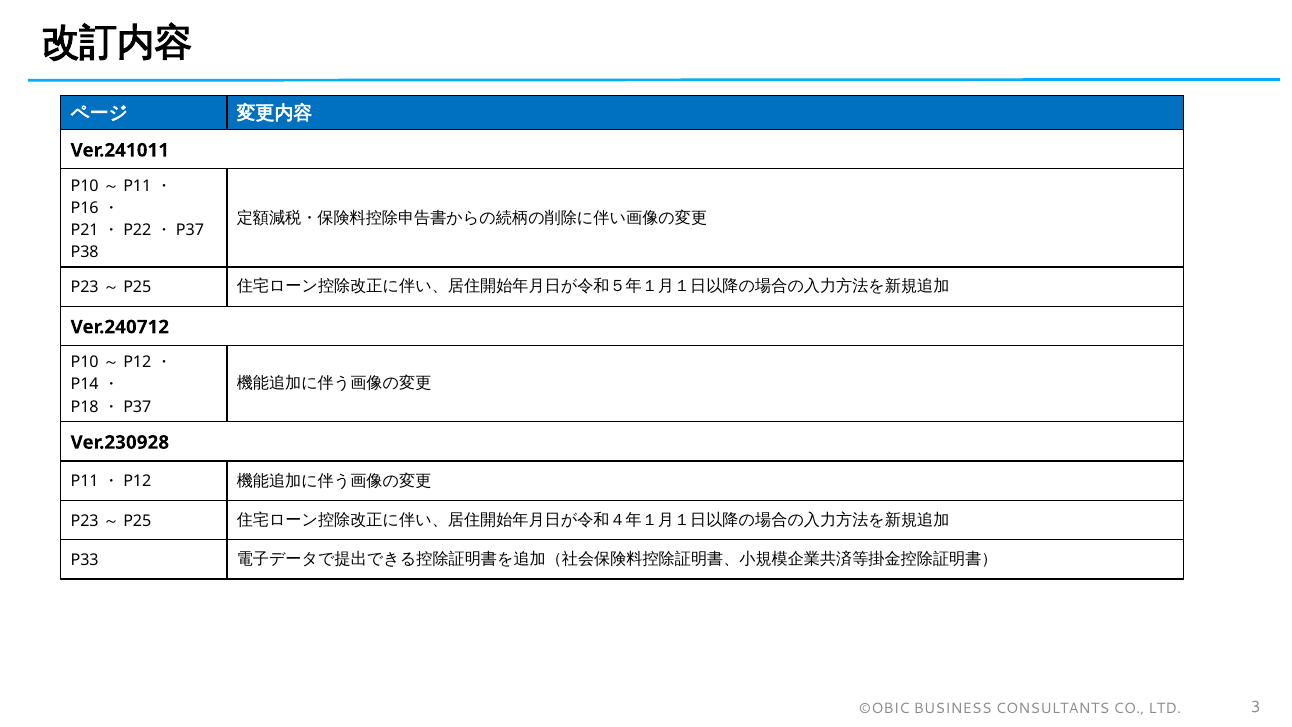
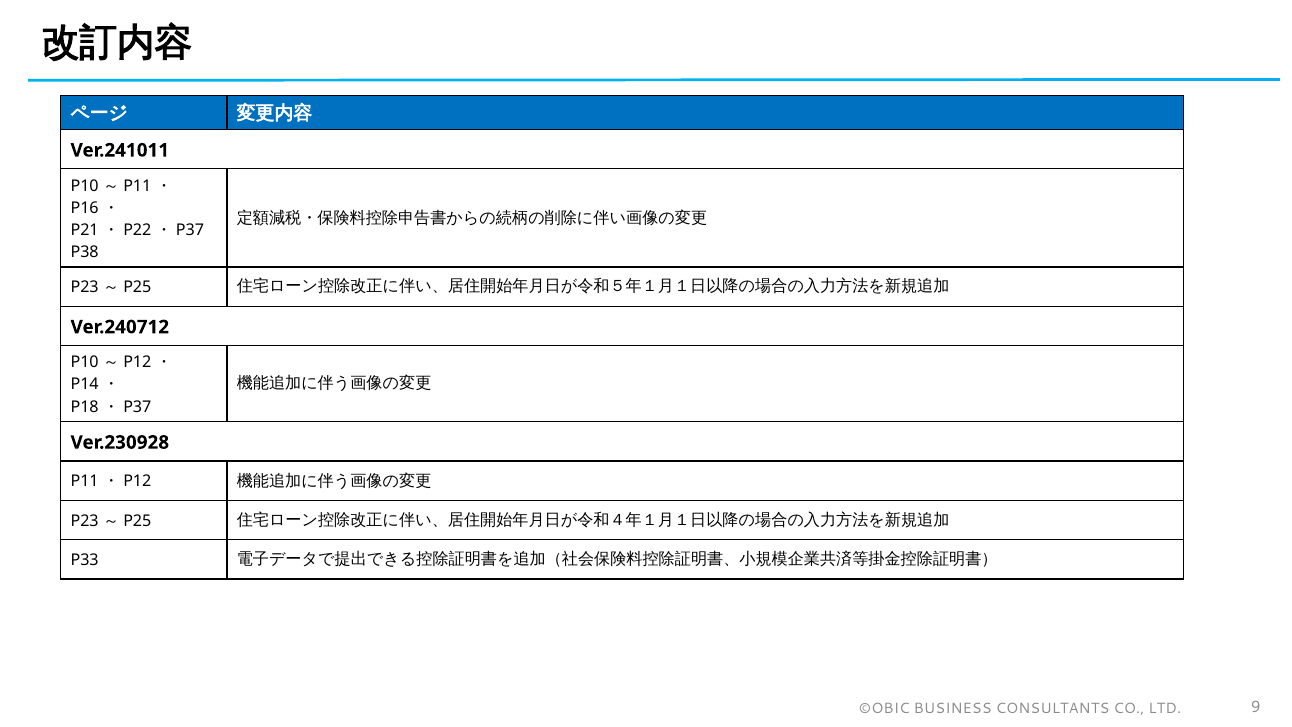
3: 3 -> 9 (1256, 707)
